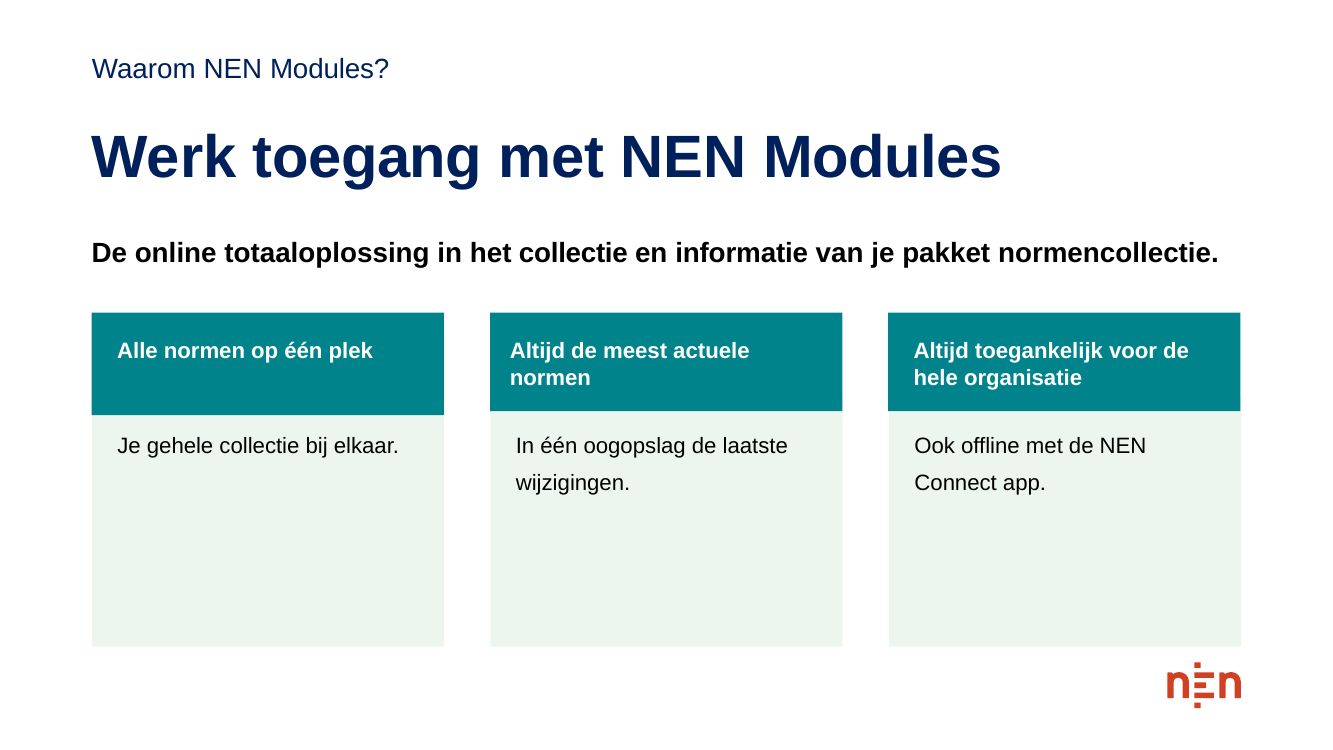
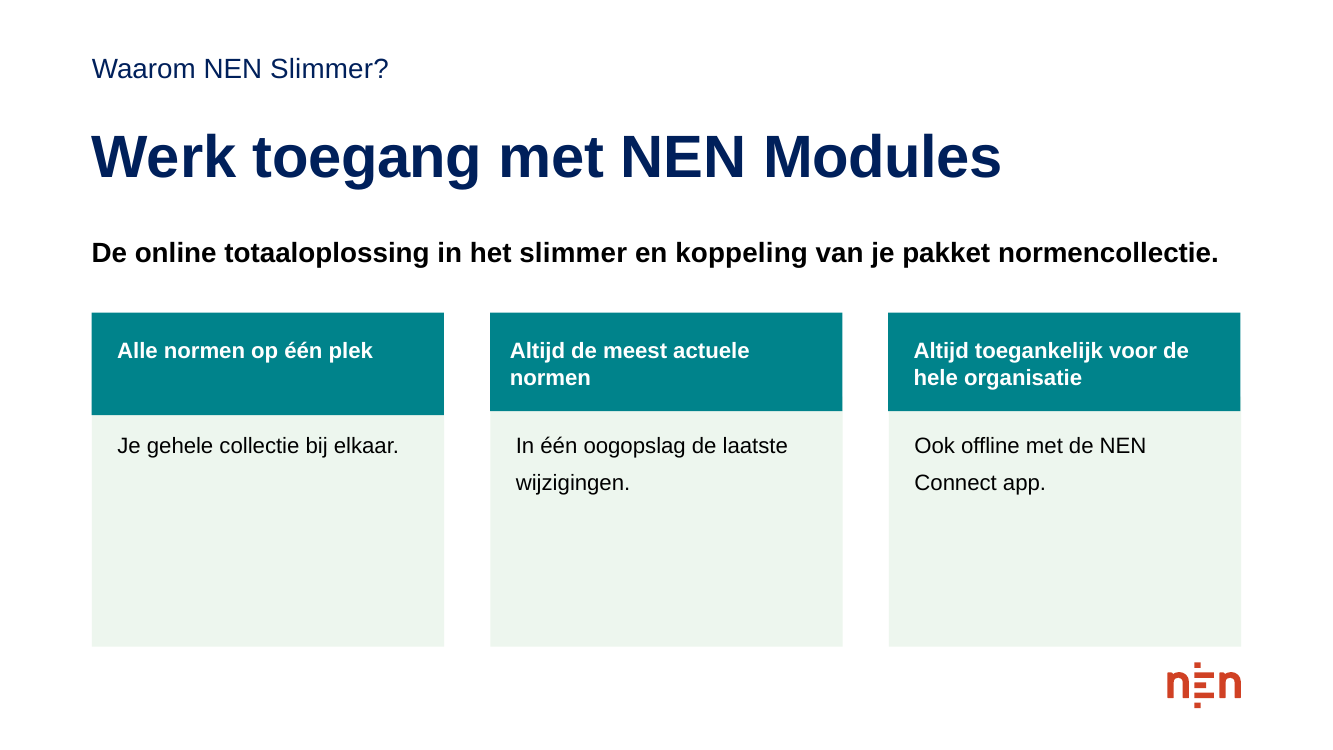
Waarom NEN Modules: Modules -> Slimmer (329, 70)
het collectie: collectie -> slimmer (573, 254)
informatie: informatie -> koppeling (742, 254)
